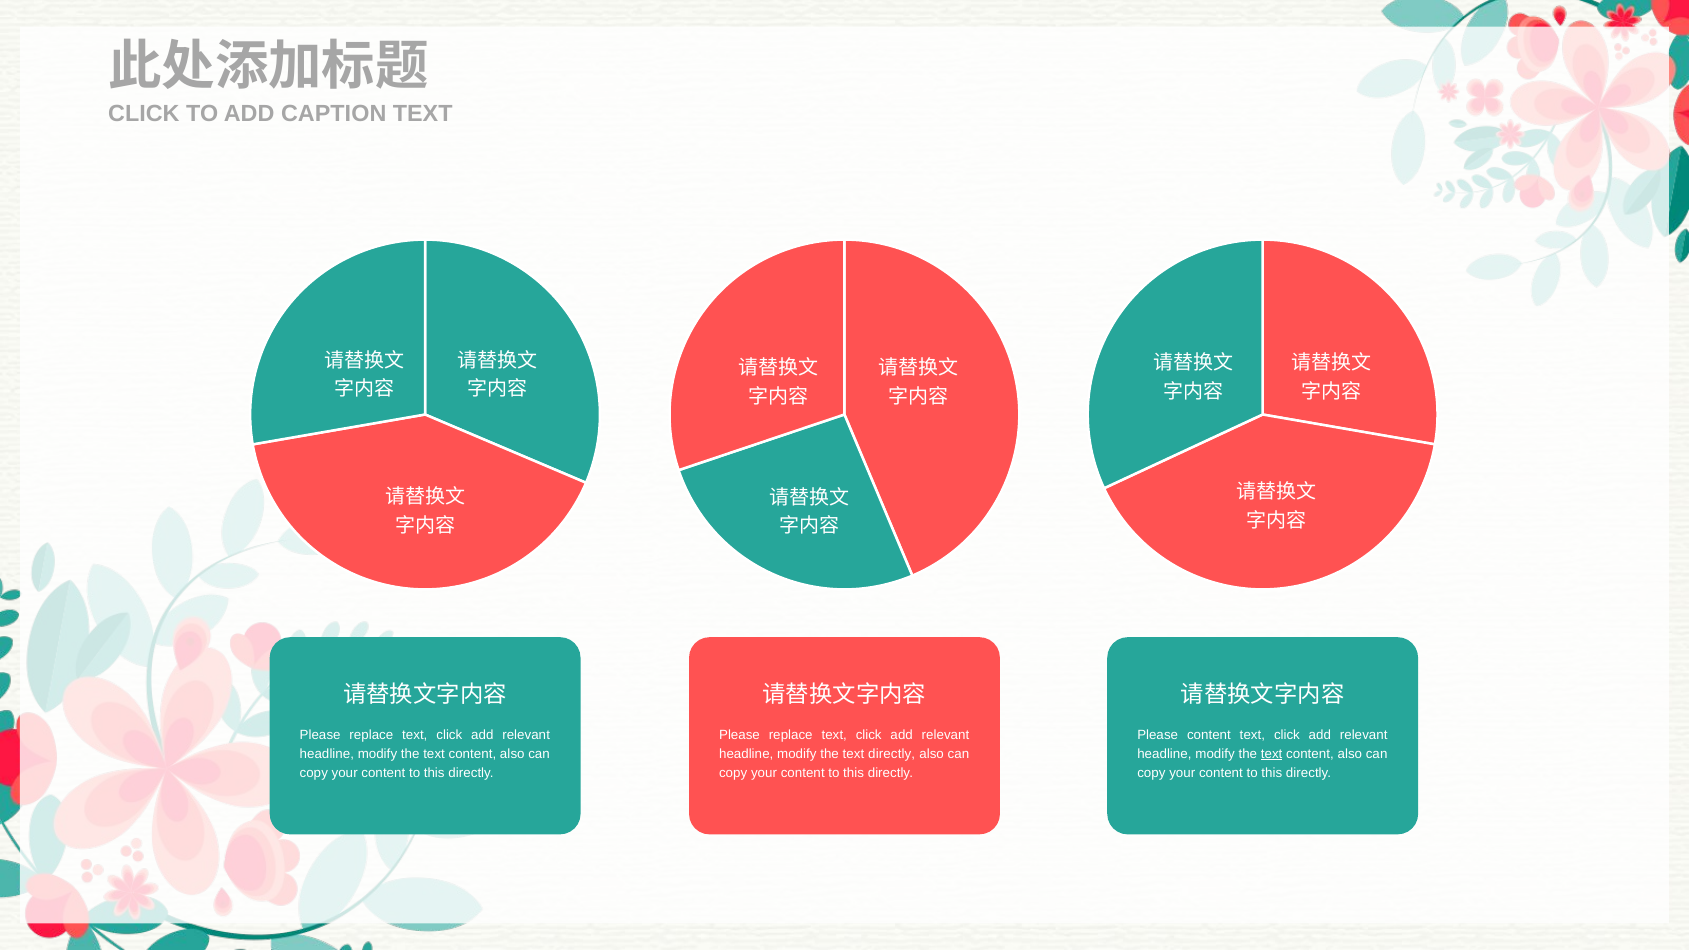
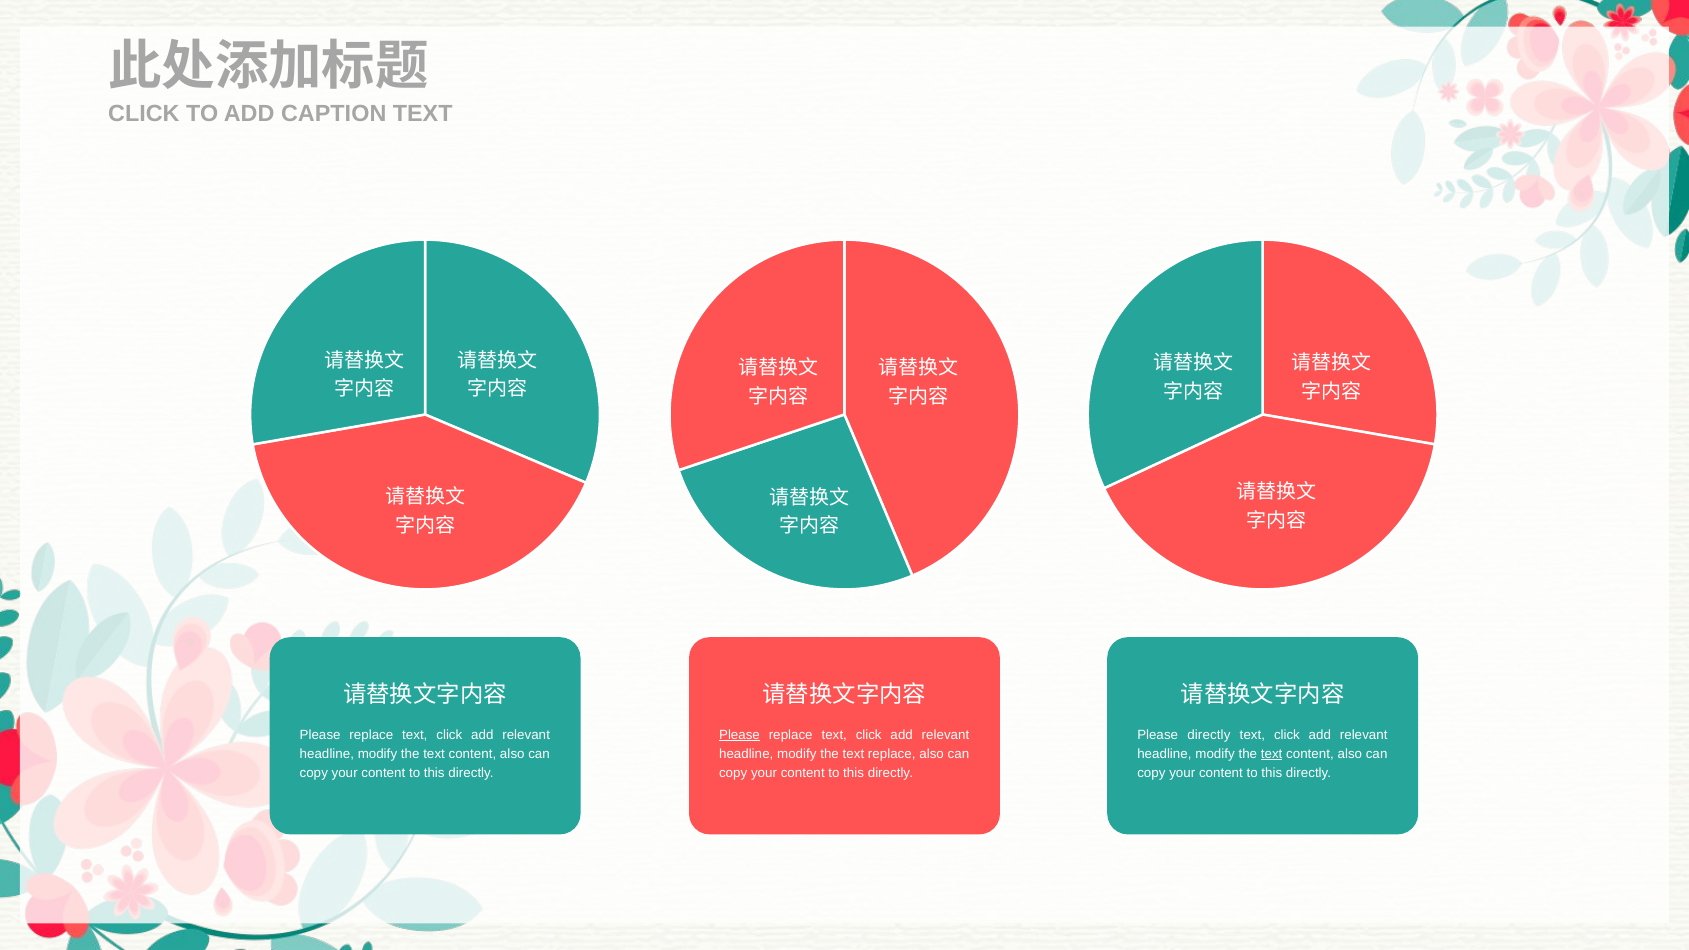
Please underline: none -> present (740, 735)
Please content: content -> directly (1209, 735)
text directly: directly -> replace (892, 754)
